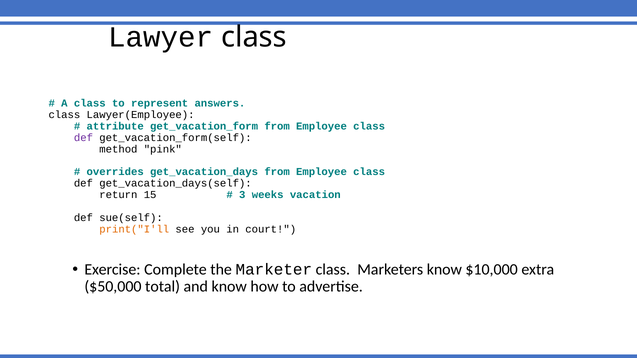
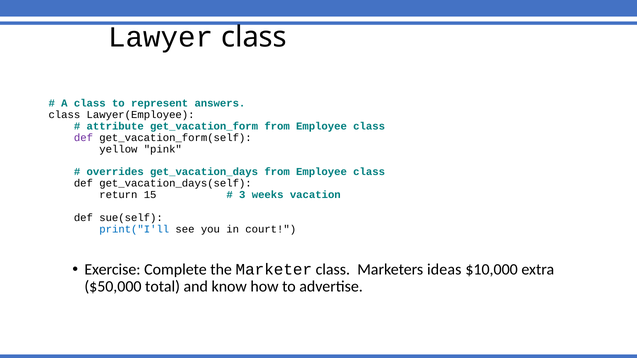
method: method -> yellow (118, 149)
print("I'll colour: orange -> blue (134, 229)
Marketers know: know -> ideas (444, 270)
